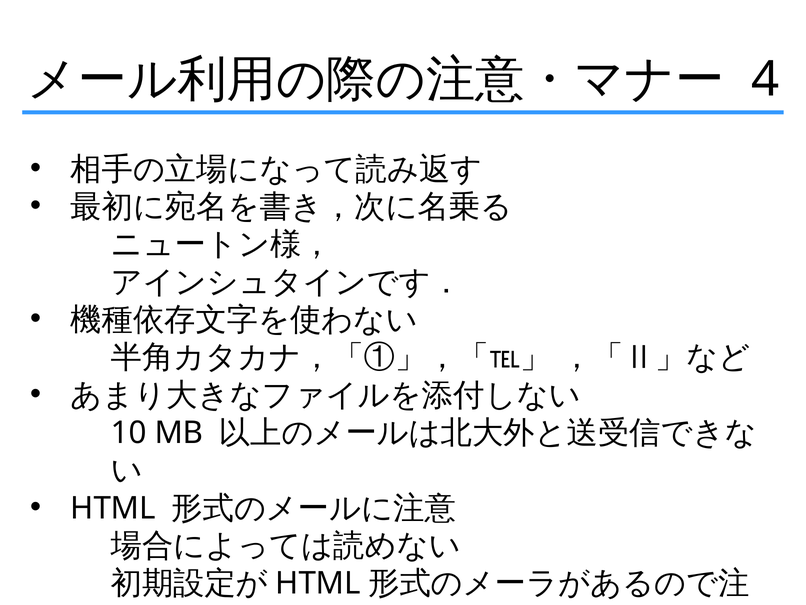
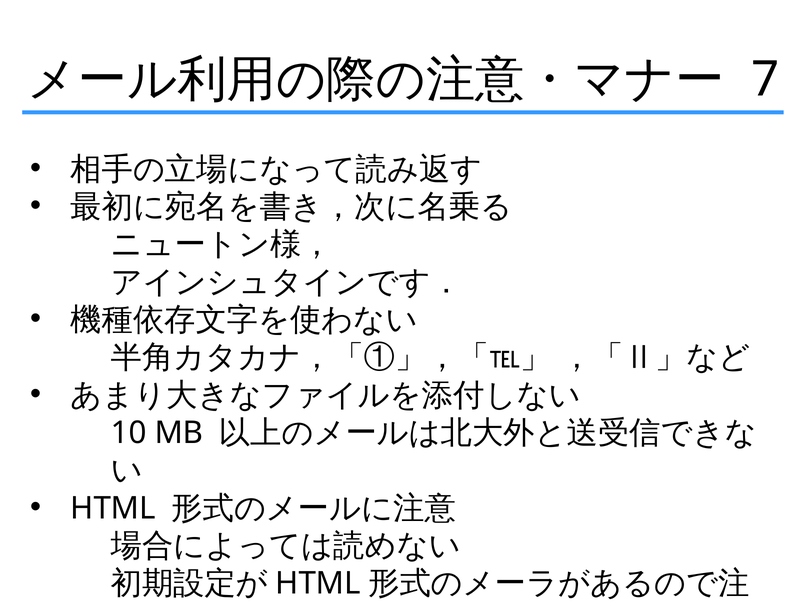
4: 4 -> 7 (765, 79)
